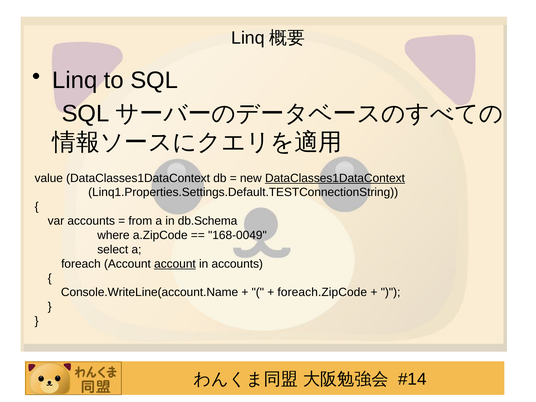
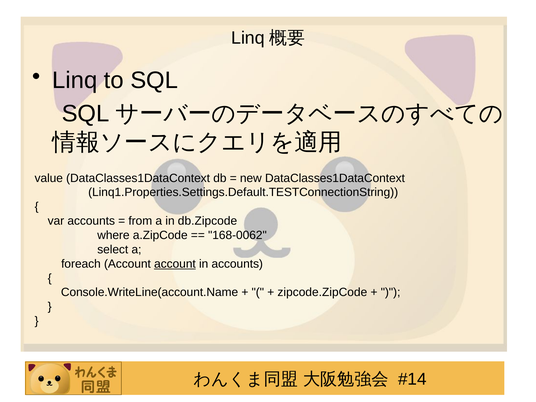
DataClasses1DataContext underline: present -> none (335, 178)
db.Schema: db.Schema -> db.Zipcode (208, 221)
168-0049: 168-0049 -> 168-0062 (237, 235)
foreach.ZipCode: foreach.ZipCode -> zipcode.ZipCode (322, 292)
